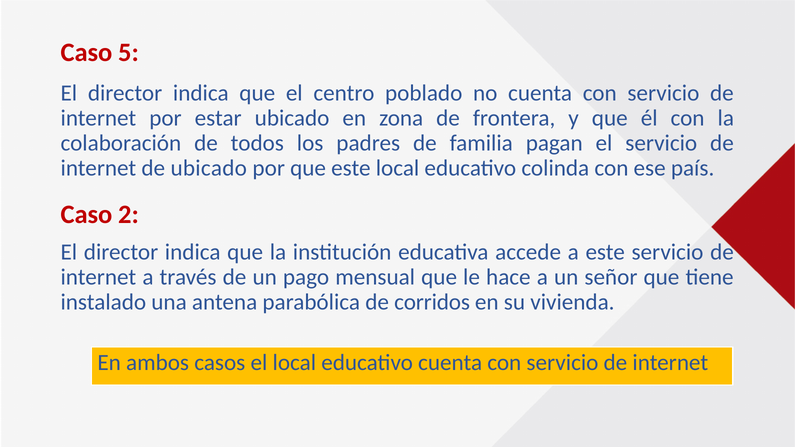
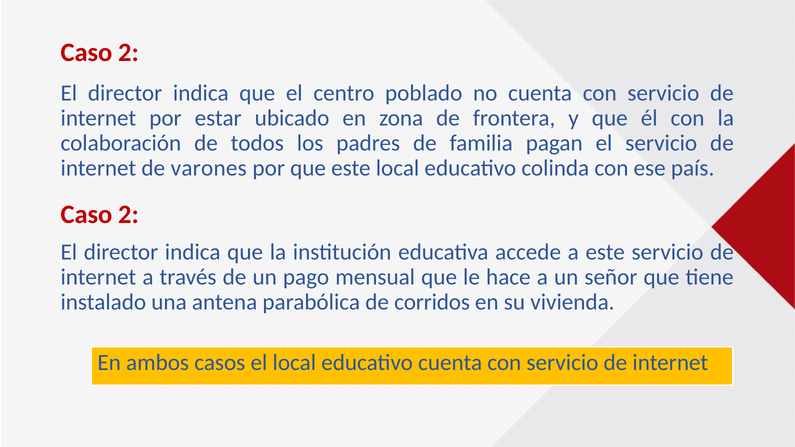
5: 5 -> 2 (129, 53)
de ubicado: ubicado -> varones (209, 168)
